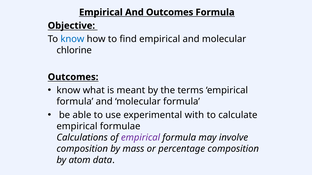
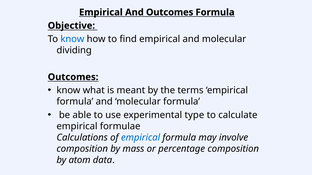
chlorine: chlorine -> dividing (74, 50)
with: with -> type (194, 115)
empirical colour: purple -> blue (141, 138)
